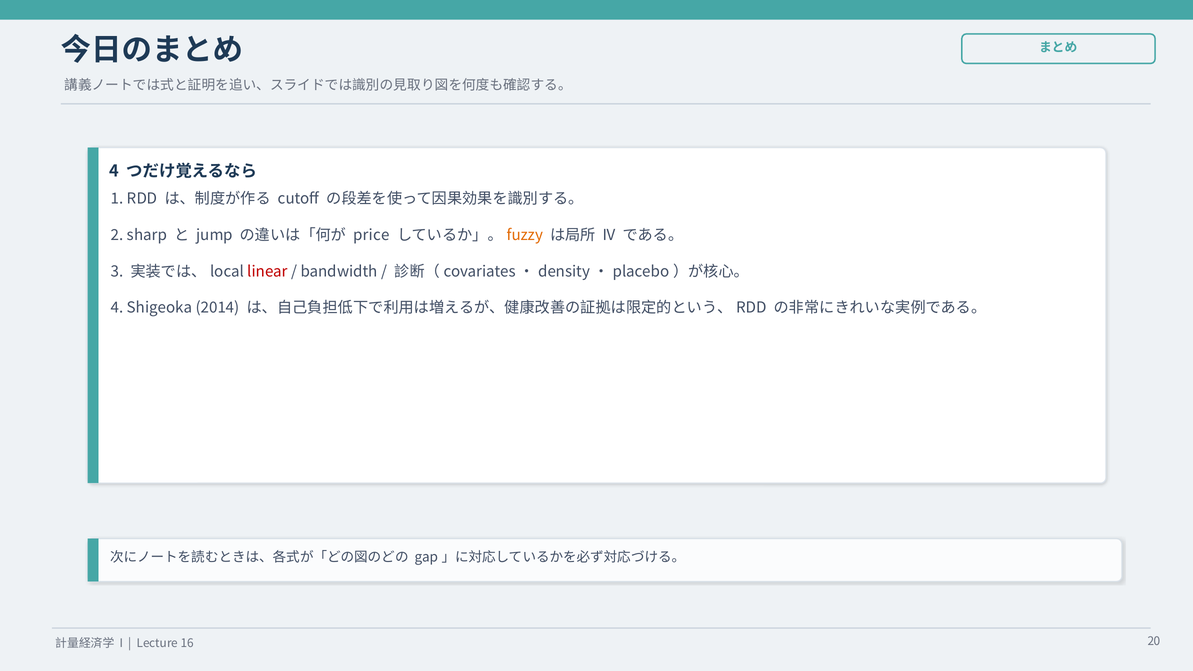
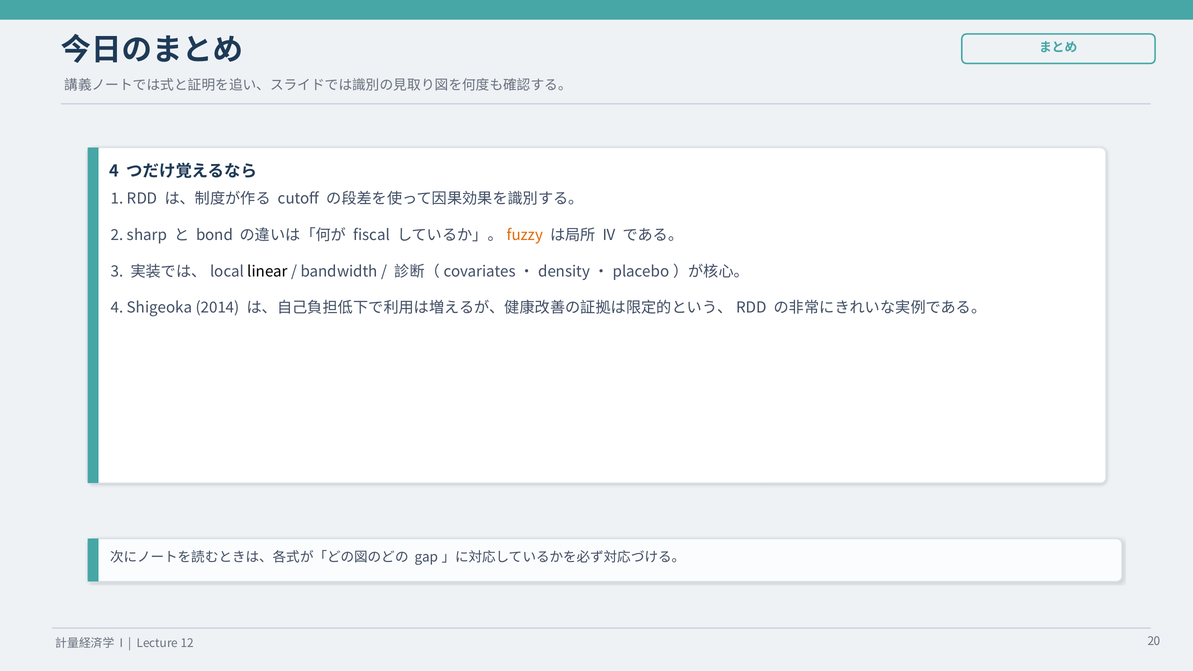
jump: jump -> bond (215, 235)
price: price -> fiscal (372, 235)
linear colour: red -> black (268, 272)
16: 16 -> 12 (187, 643)
